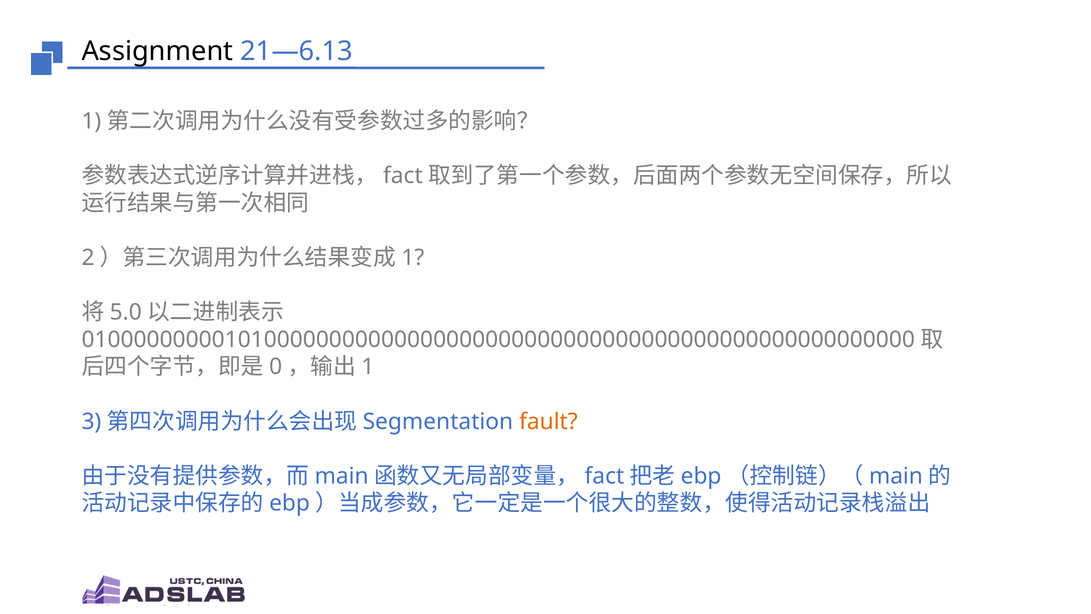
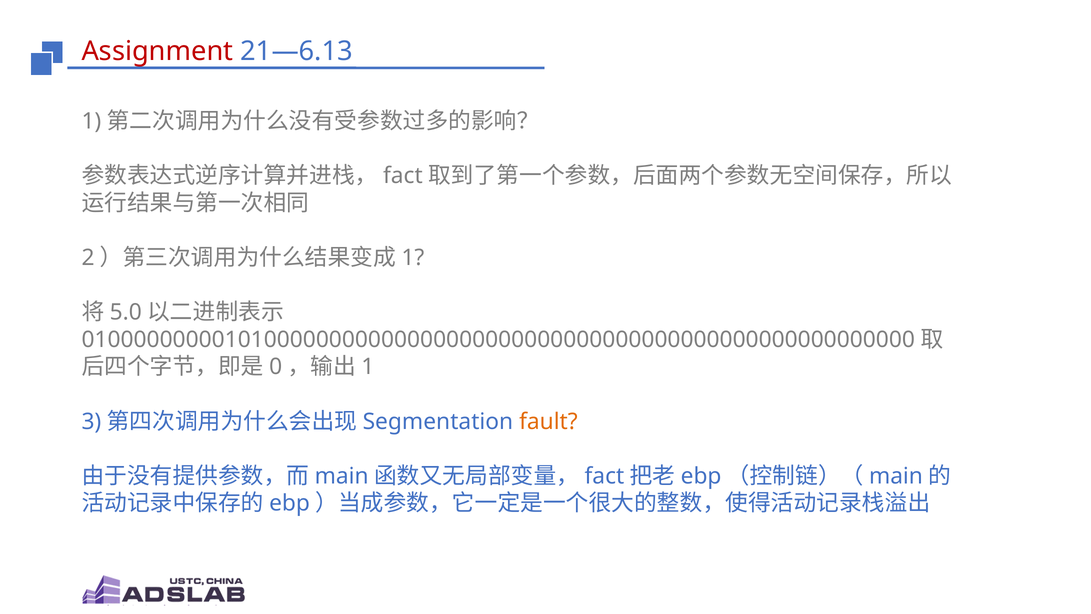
Assignment colour: black -> red (157, 51)
